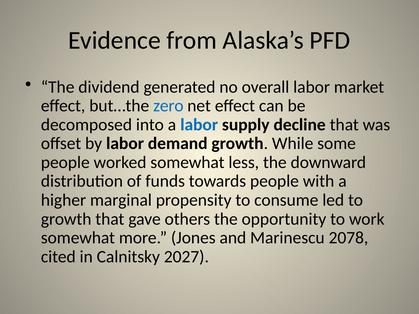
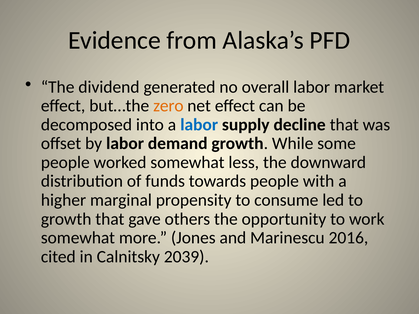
zero colour: blue -> orange (168, 106)
2078: 2078 -> 2016 (348, 238)
2027: 2027 -> 2039 (186, 257)
